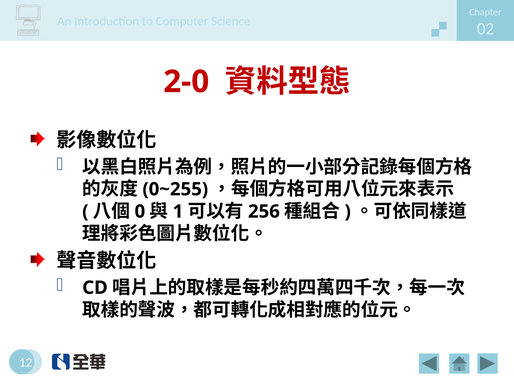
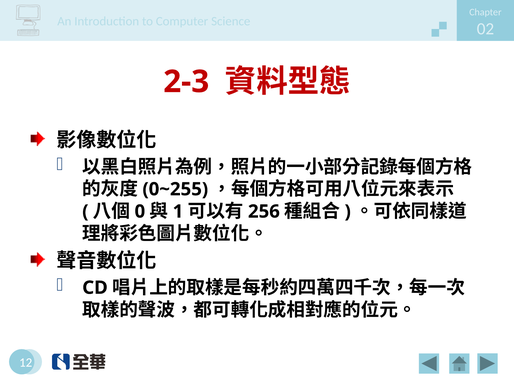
2-0: 2-0 -> 2-3 (186, 82)
